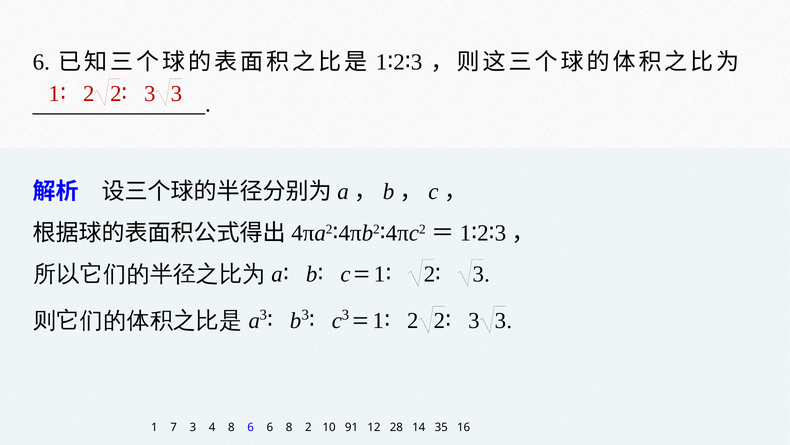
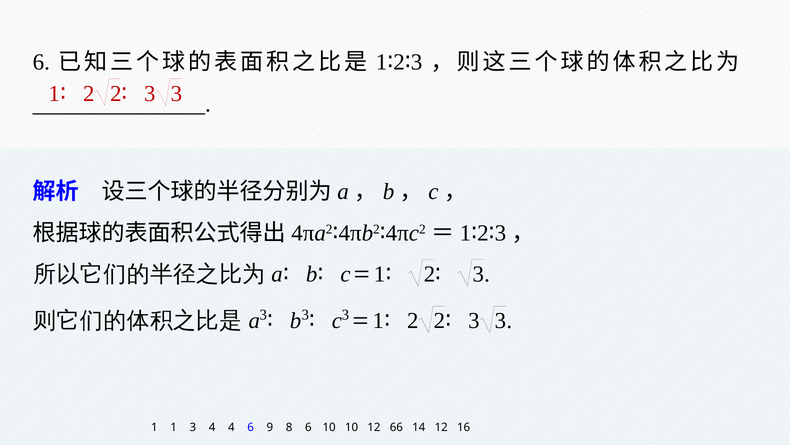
1 7: 7 -> 1 (174, 427)
4 8: 8 -> 4 (231, 427)
6 6: 6 -> 9 (270, 427)
8 2: 2 -> 6 (308, 427)
10 91: 91 -> 10 (352, 427)
28: 28 -> 66 (396, 427)
14 35: 35 -> 12 (441, 427)
